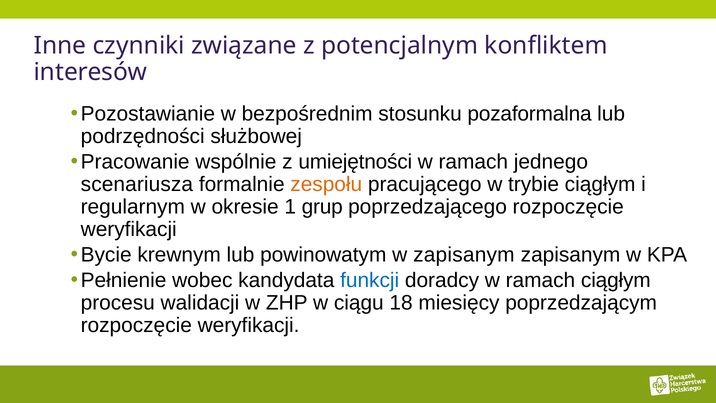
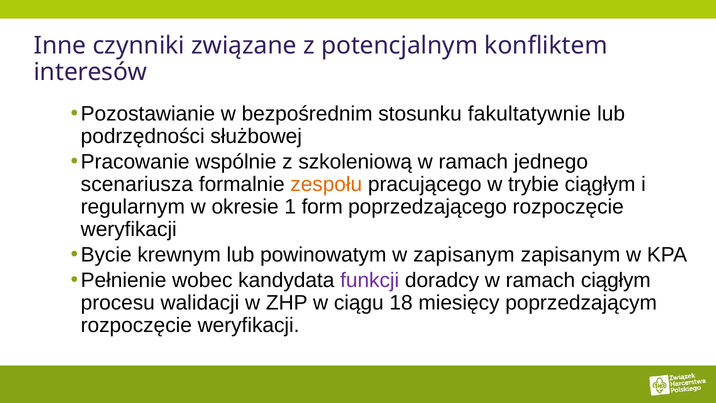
pozaformalna: pozaformalna -> fakultatywnie (529, 114)
umiejętności: umiejętności -> szkoleniową (355, 162)
grup: grup -> form (322, 207)
funkcji colour: blue -> purple (370, 280)
